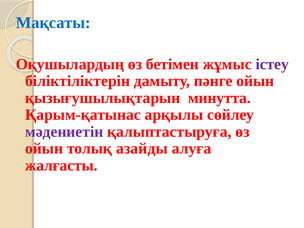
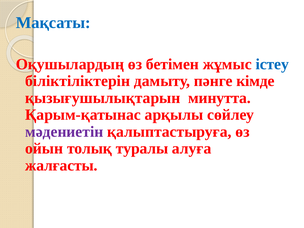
істеу colour: purple -> blue (272, 64)
пәнге ойын: ойын -> кімде (255, 81)
азайды: азайды -> туралы (142, 149)
